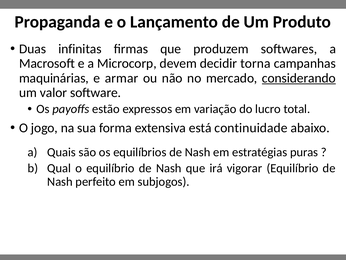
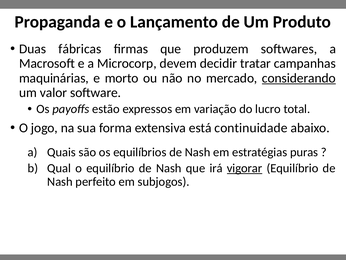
infinitas: infinitas -> fábricas (80, 49)
torna: torna -> tratar (256, 63)
armar: armar -> morto (122, 78)
vigorar underline: none -> present (245, 168)
